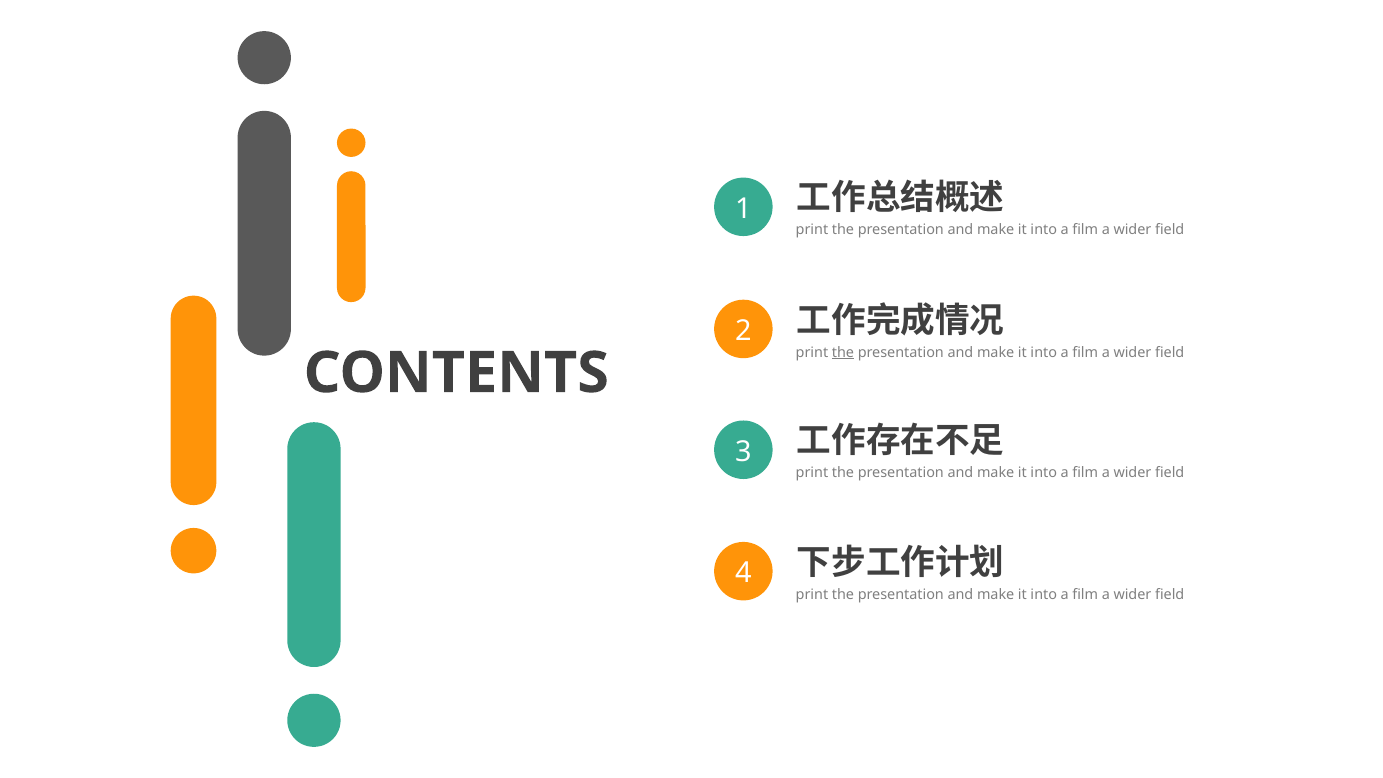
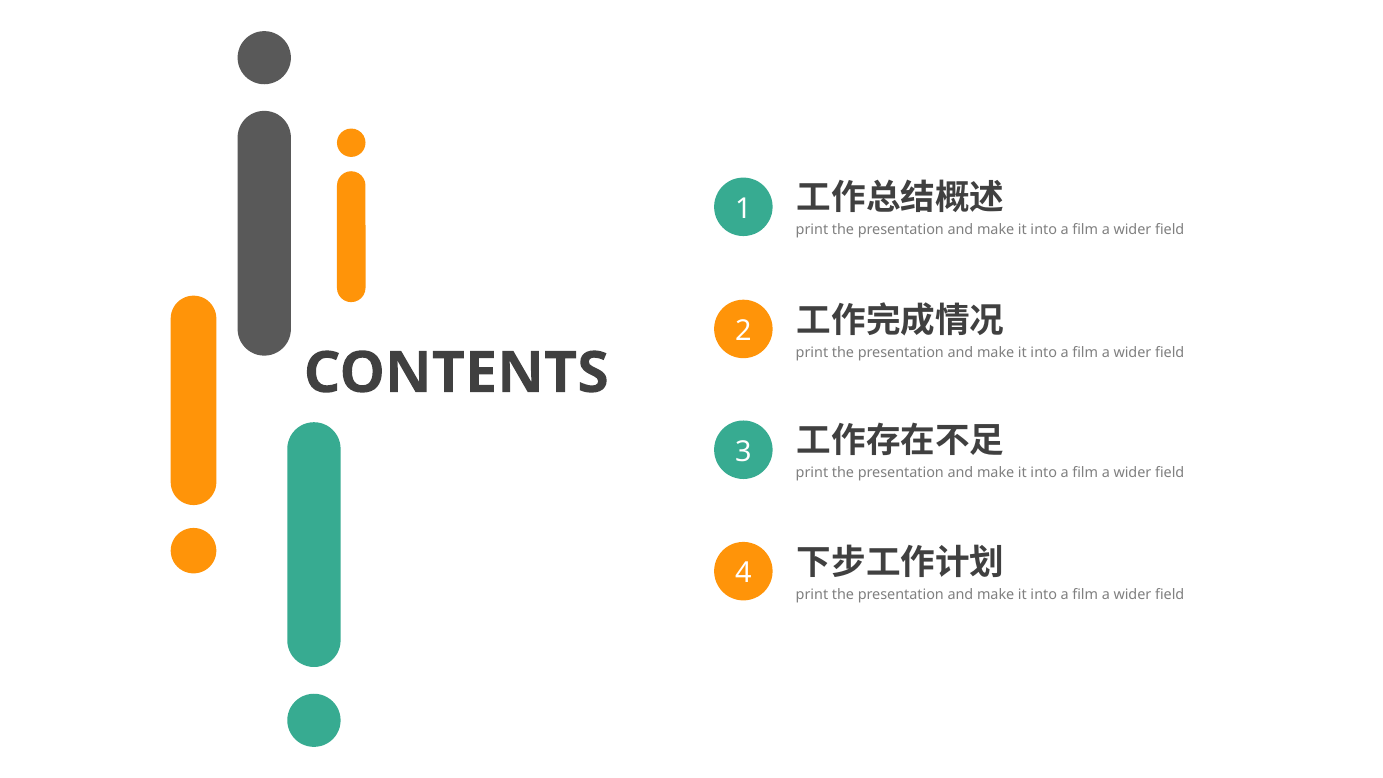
the underline: present -> none (843, 352)
